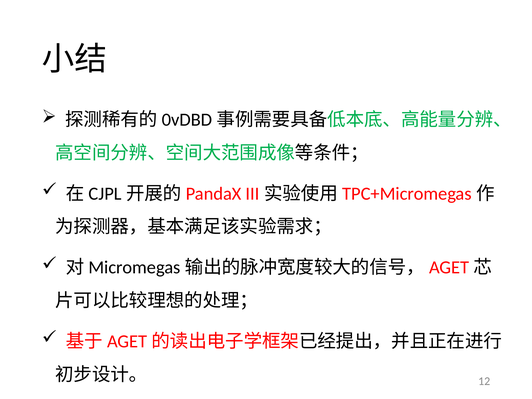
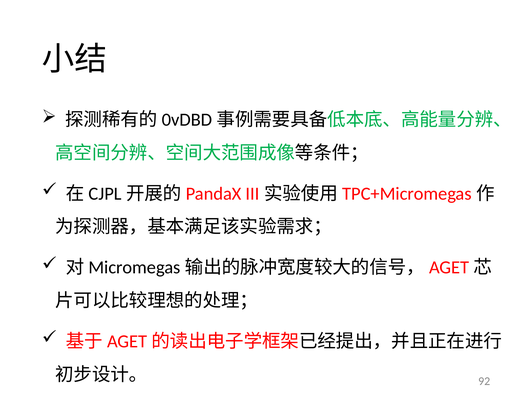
12: 12 -> 92 (484, 381)
